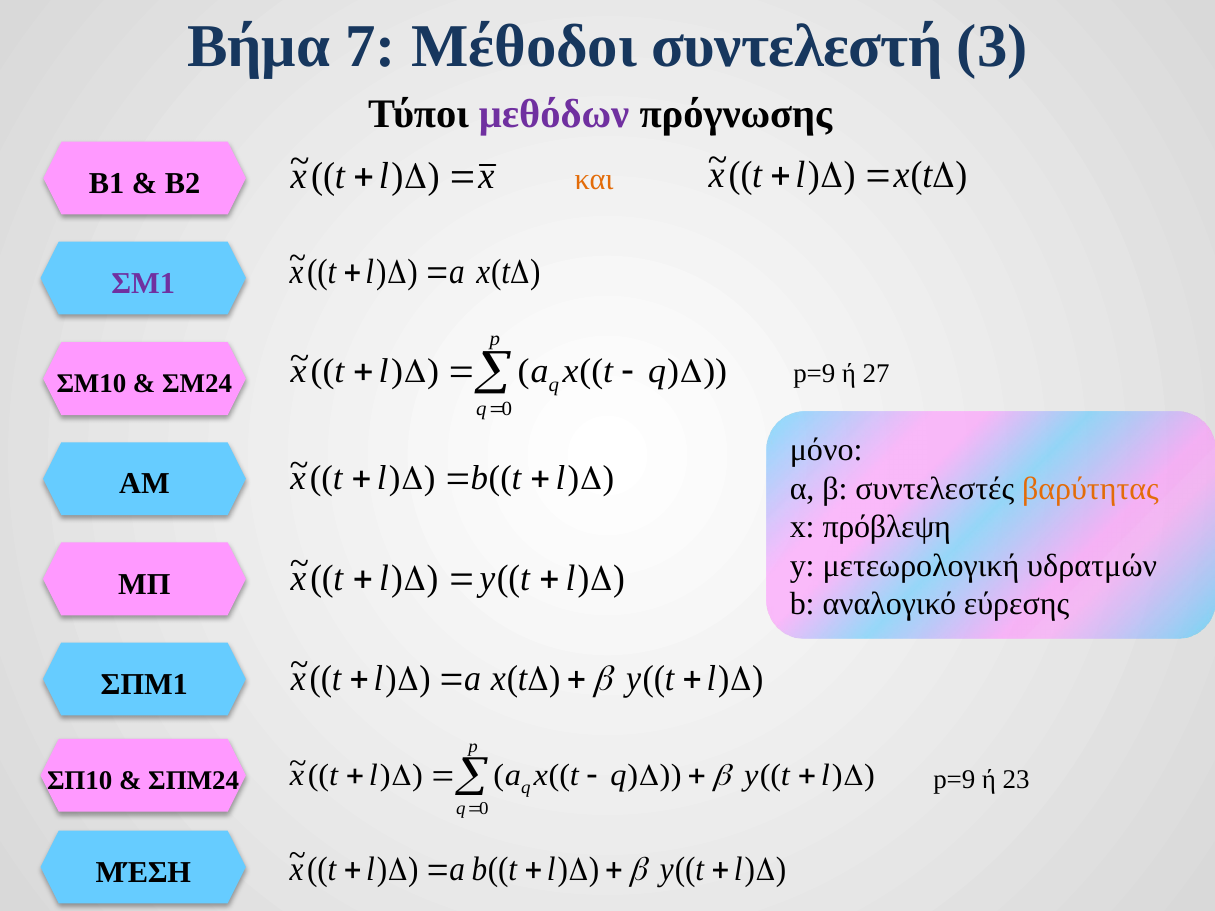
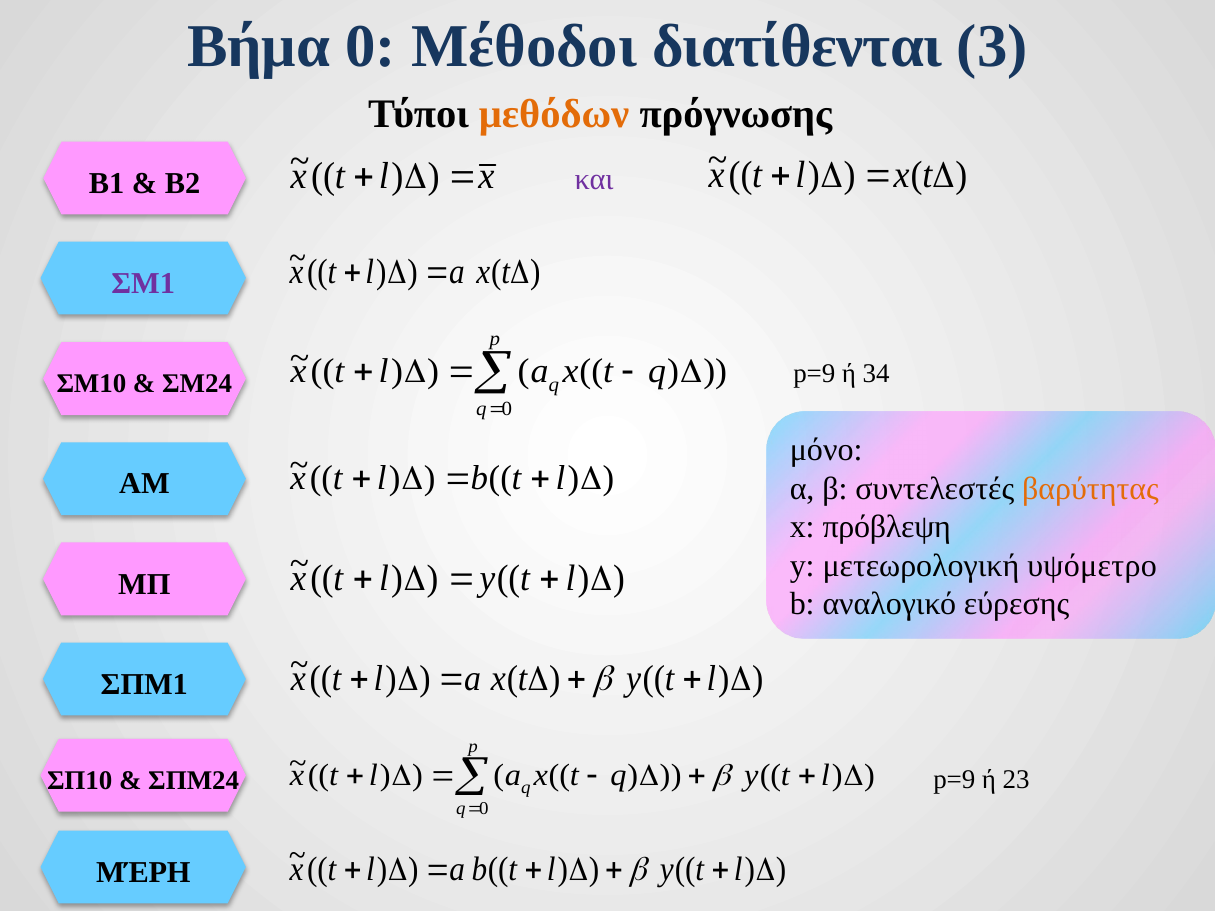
Βήμα 7: 7 -> 0 (371, 47)
συντελεστή: συντελεστή -> διατίθενται (797, 47)
μεθόδων colour: purple -> orange (554, 114)
και colour: orange -> purple (594, 179)
27: 27 -> 34 (876, 374)
υδρατμών: υδρατμών -> υψόμετρο (1092, 566)
ΜΈΣΗ: ΜΈΣΗ -> ΜΈΡΗ (143, 872)
